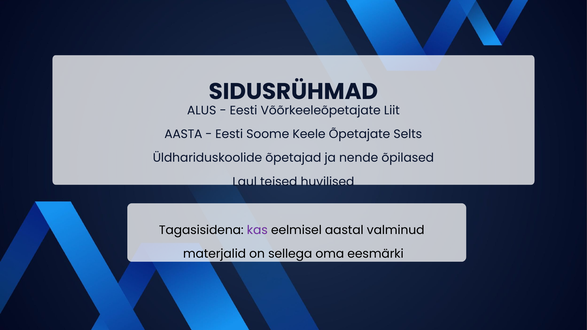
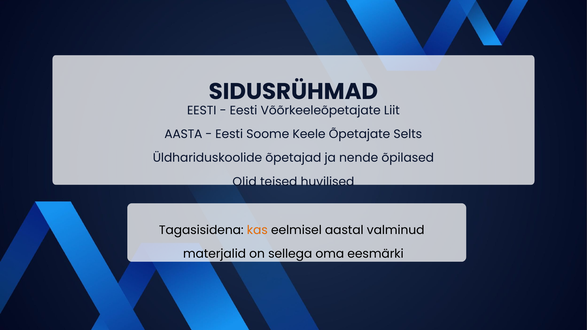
ALUS: ALUS -> EESTI (202, 111)
Laul: Laul -> Olid (245, 182)
kas colour: purple -> orange (257, 230)
